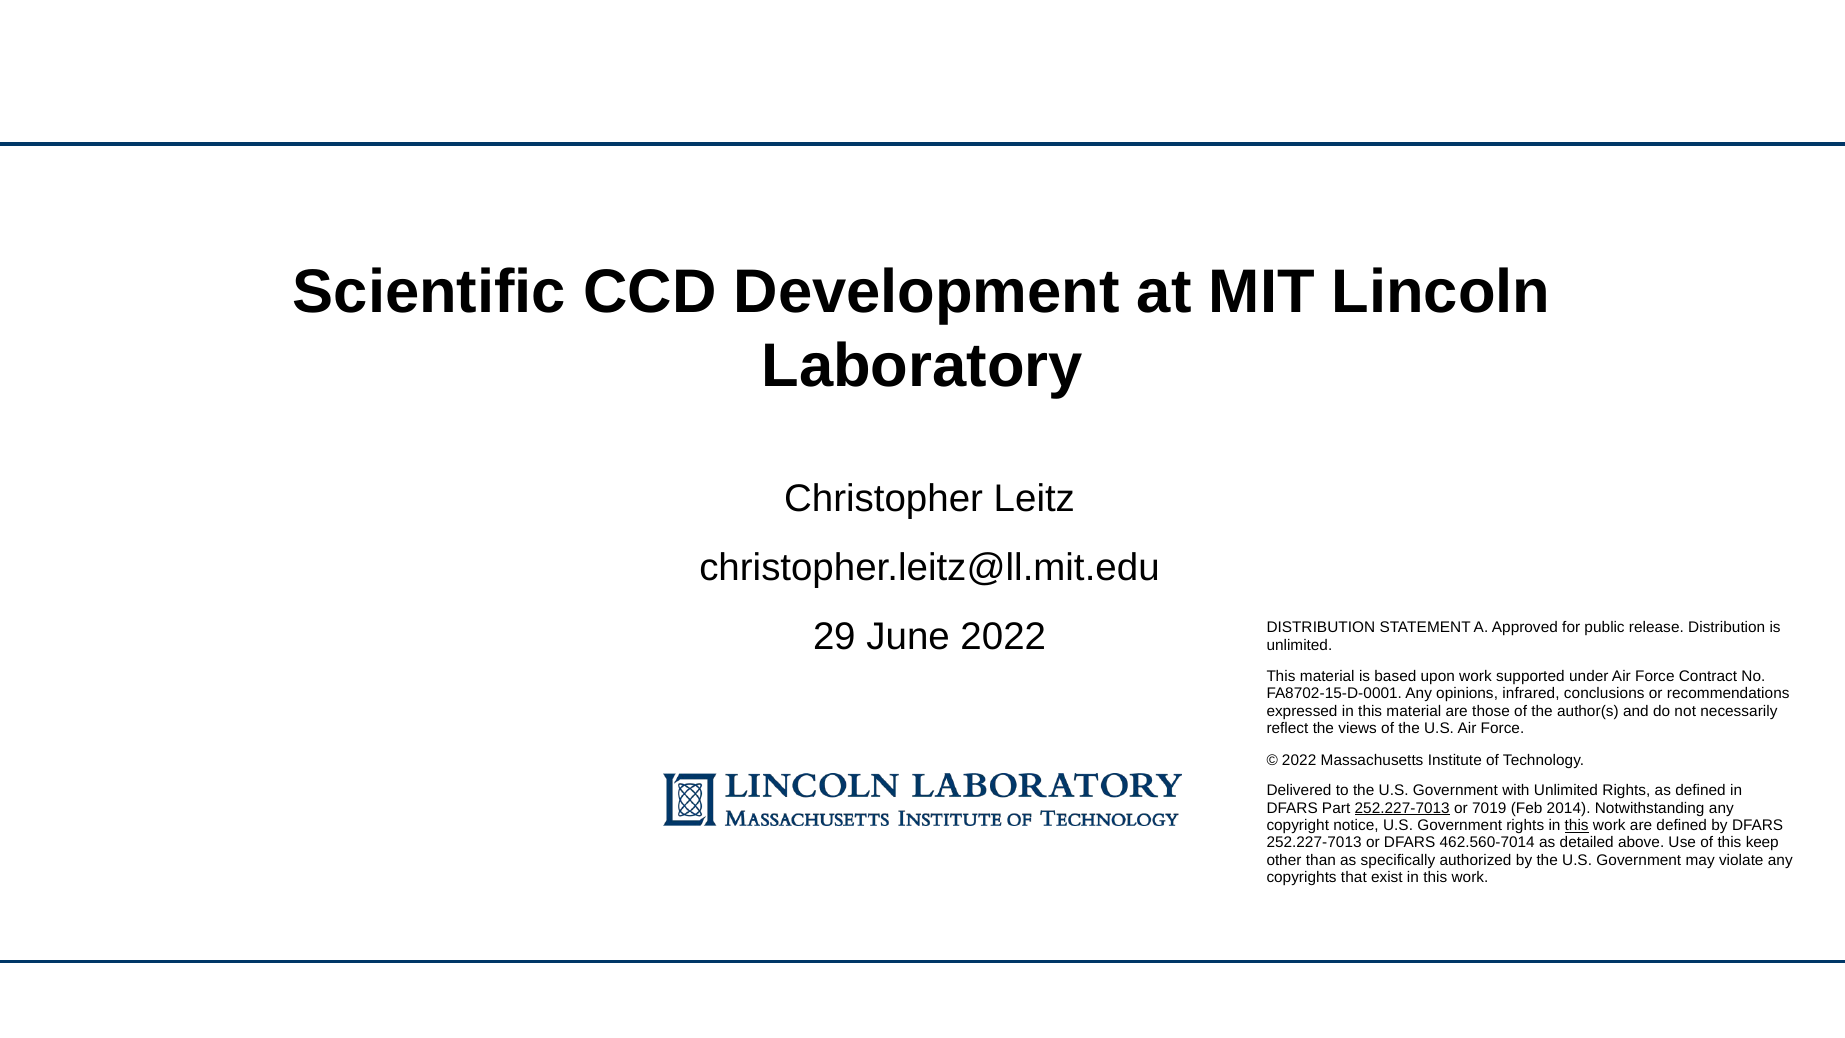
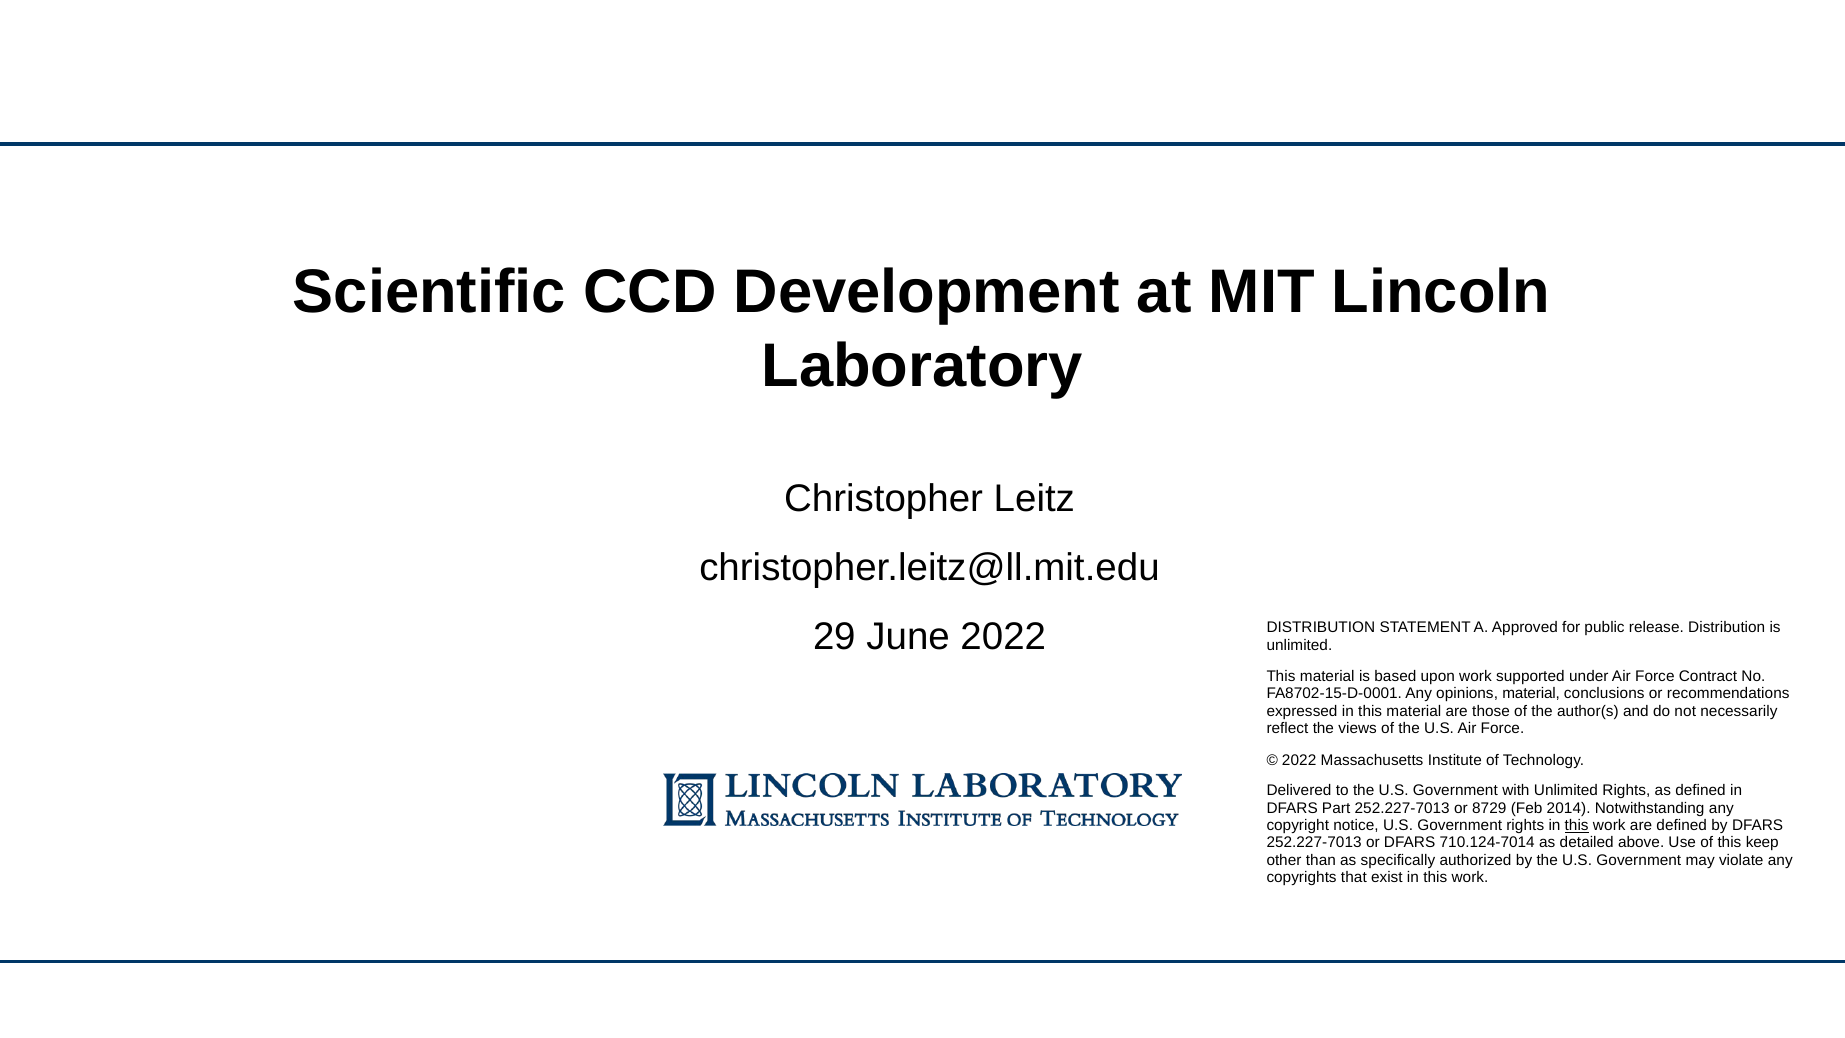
opinions infrared: infrared -> material (1531, 694)
252.227-7013 underline: present -> none (1402, 808)
7019: 7019 -> 8729 (1489, 808)
462.560-7014: 462.560-7014 -> 710.124-7014 (1487, 843)
